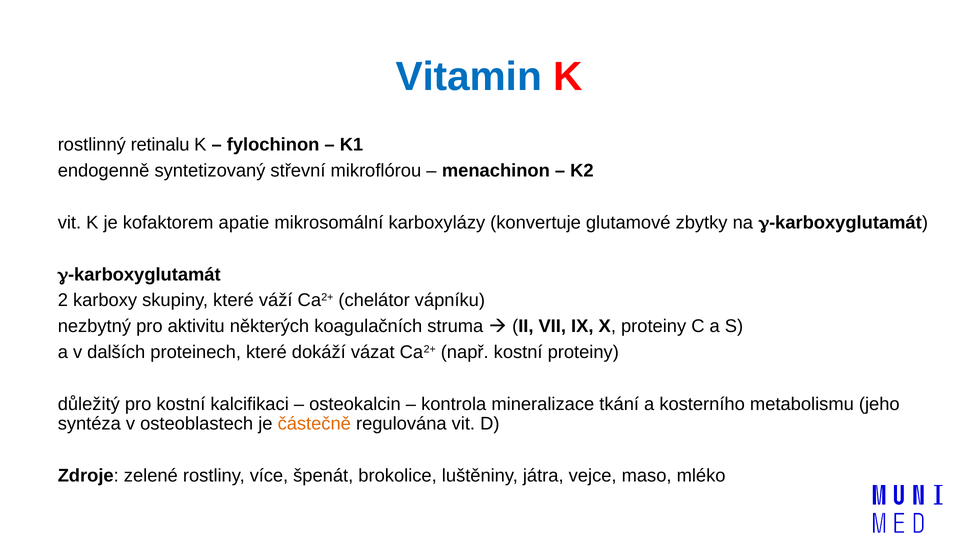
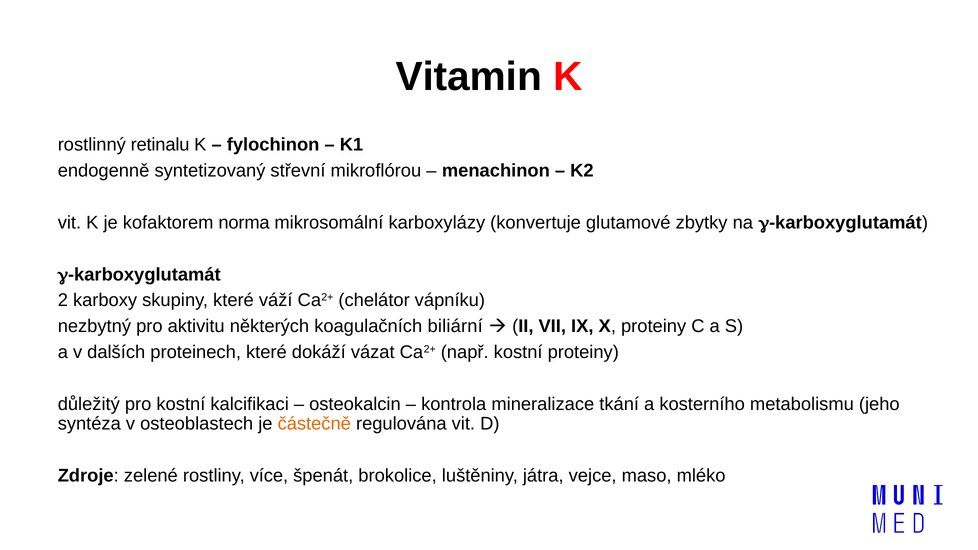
Vitamin colour: blue -> black (469, 77)
apatie: apatie -> norma (244, 223)
struma: struma -> biliární (455, 326)
